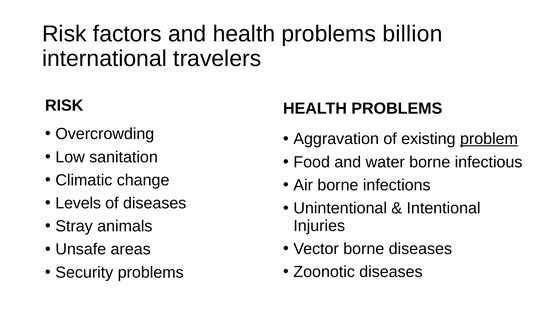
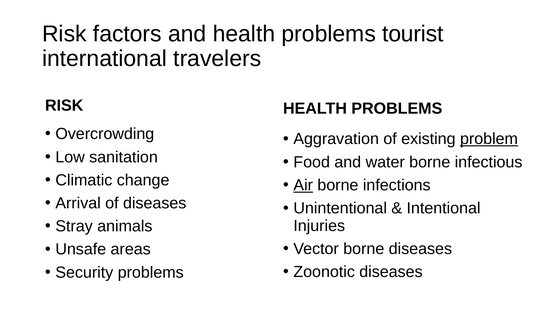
billion: billion -> tourist (413, 34)
Air underline: none -> present (303, 185)
Levels: Levels -> Arrival (78, 203)
